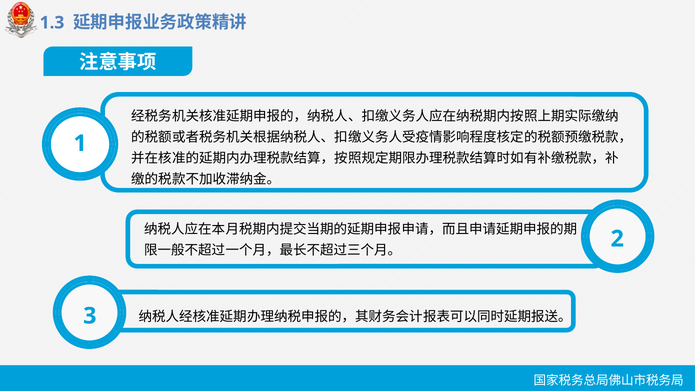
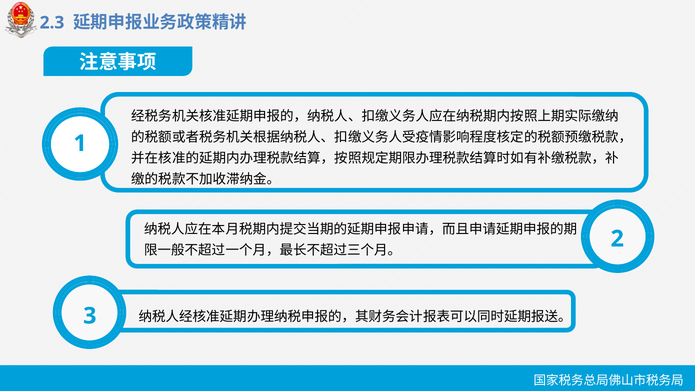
1.3: 1.3 -> 2.3 (52, 23)
